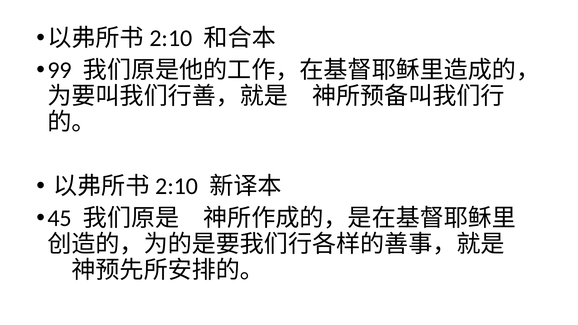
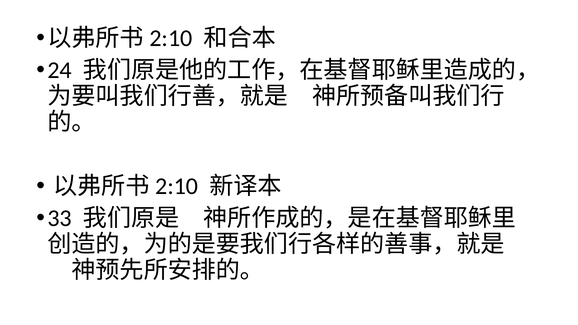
99: 99 -> 24 (60, 70)
45: 45 -> 33 (60, 218)
